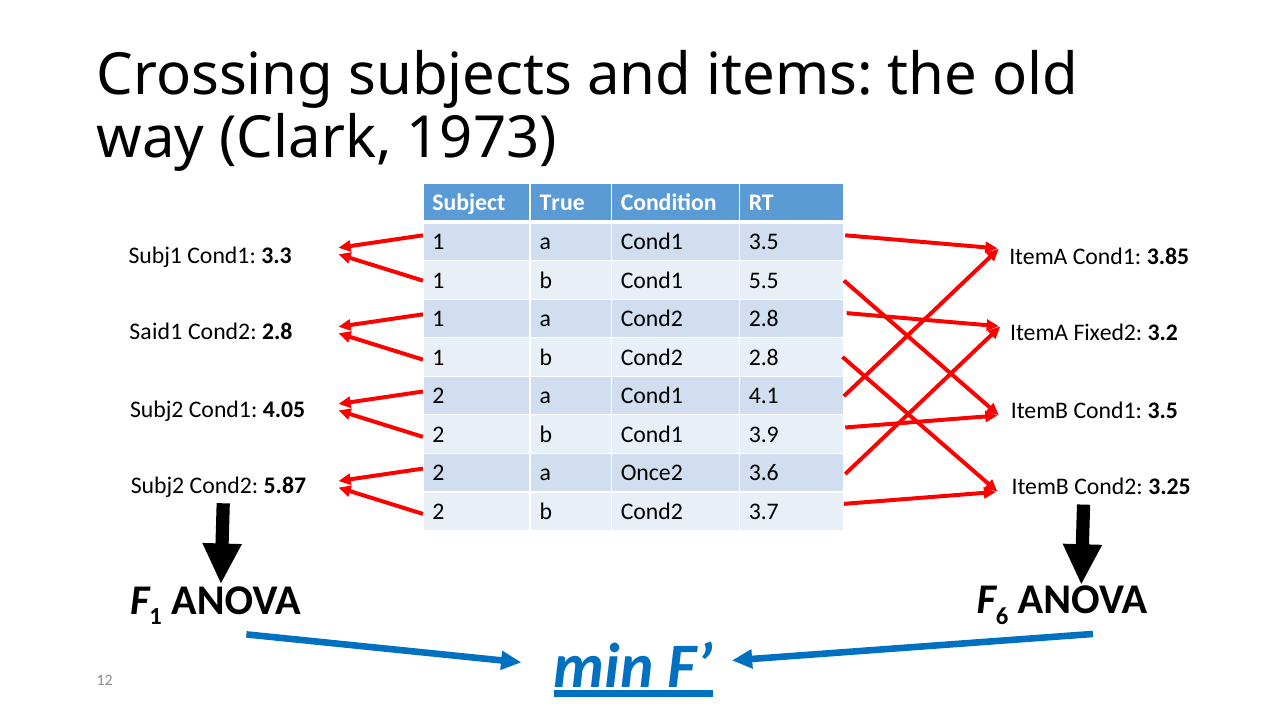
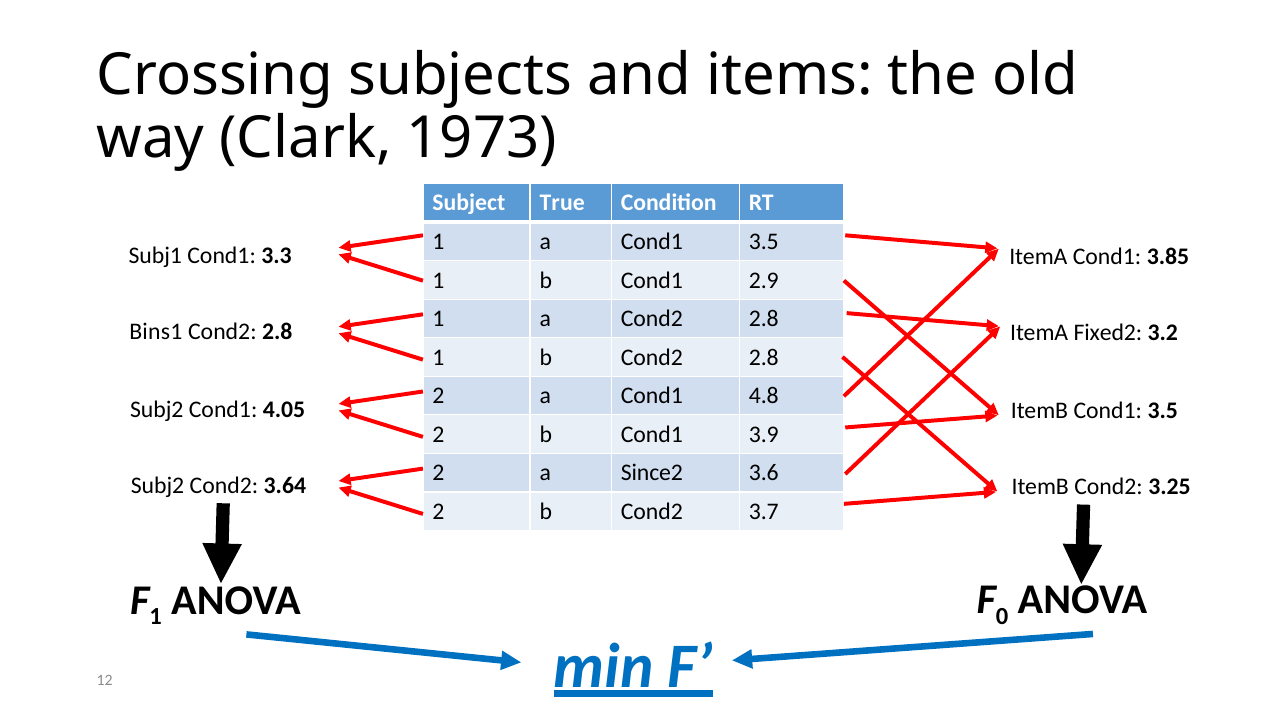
5.5: 5.5 -> 2.9 (764, 280)
Said1: Said1 -> Bins1 (156, 332)
4.1: 4.1 -> 4.8 (764, 396)
Once2: Once2 -> Since2 (652, 473)
5.87: 5.87 -> 3.64 (285, 486)
6: 6 -> 0 (1002, 616)
